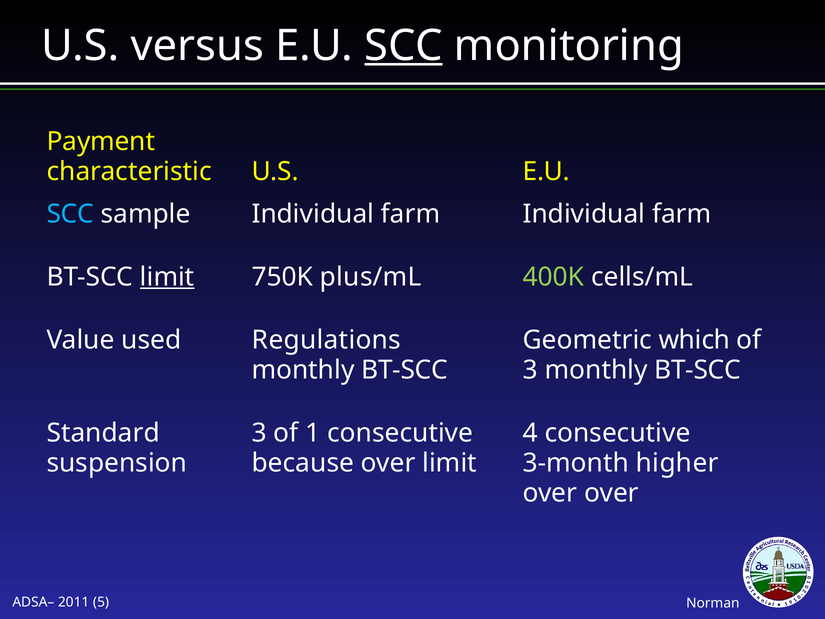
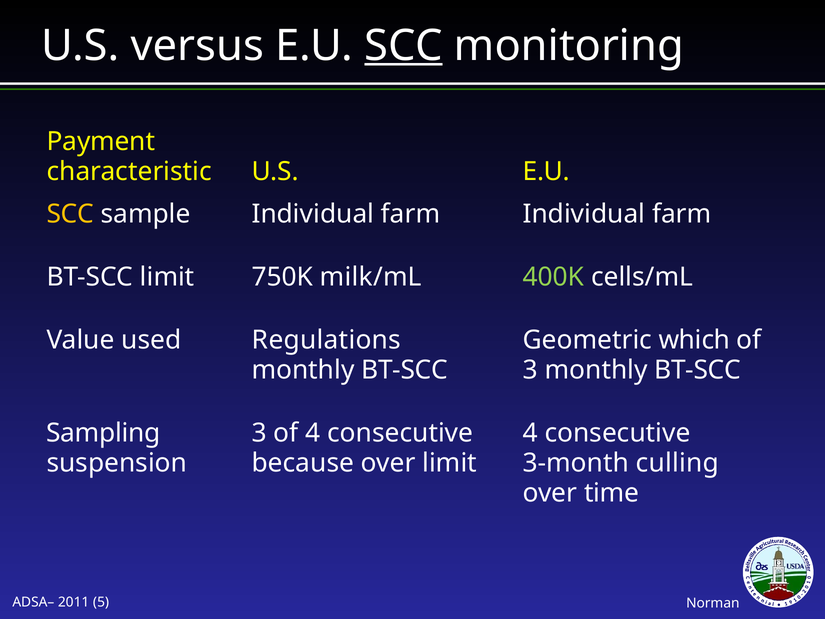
SCC colour: light blue -> yellow (70, 214)
limit underline: present -> none (167, 277)
plus/mL: plus/mL -> milk/mL (371, 277)
Standard: Standard -> Sampling (103, 433)
of 1: 1 -> 4 (313, 433)
higher: higher -> culling (677, 463)
over over: over -> time (612, 493)
